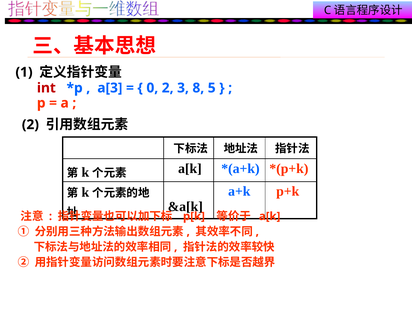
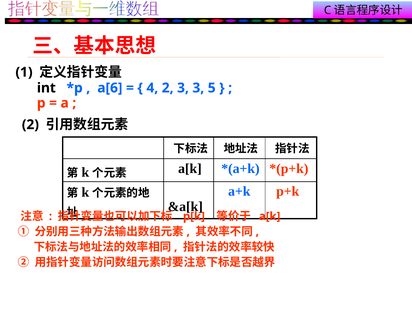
int colour: red -> black (46, 88)
a[3: a[3 -> a[6 (110, 88)
0: 0 -> 4 (152, 88)
3 8: 8 -> 3 (198, 88)
